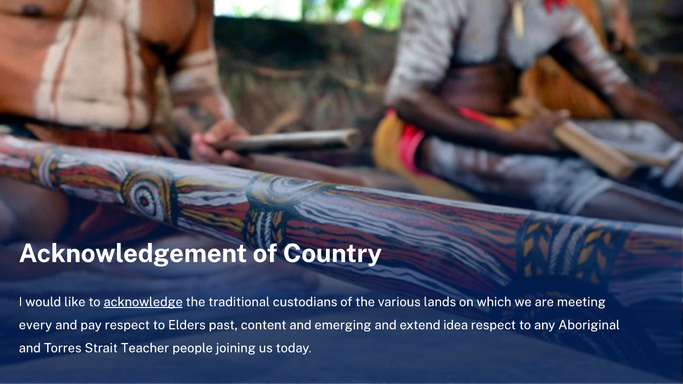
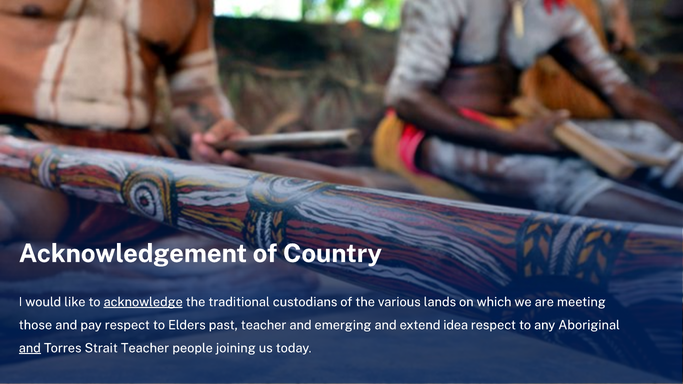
every: every -> those (35, 325)
past content: content -> teacher (264, 325)
and underline: none -> present (30, 348)
